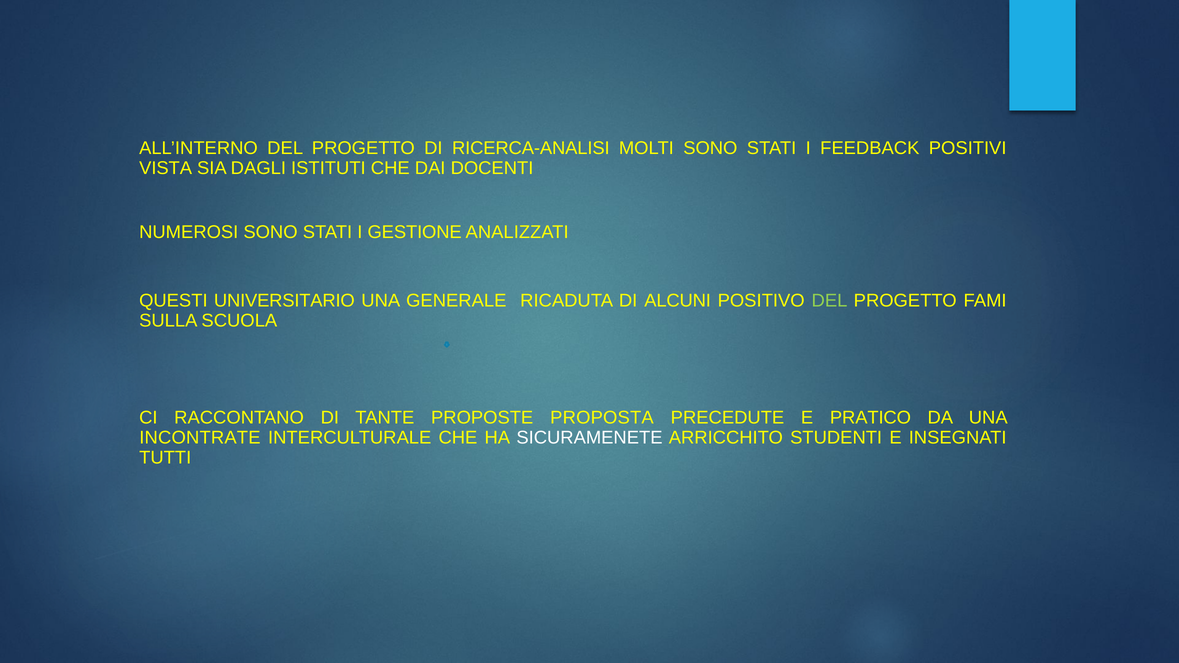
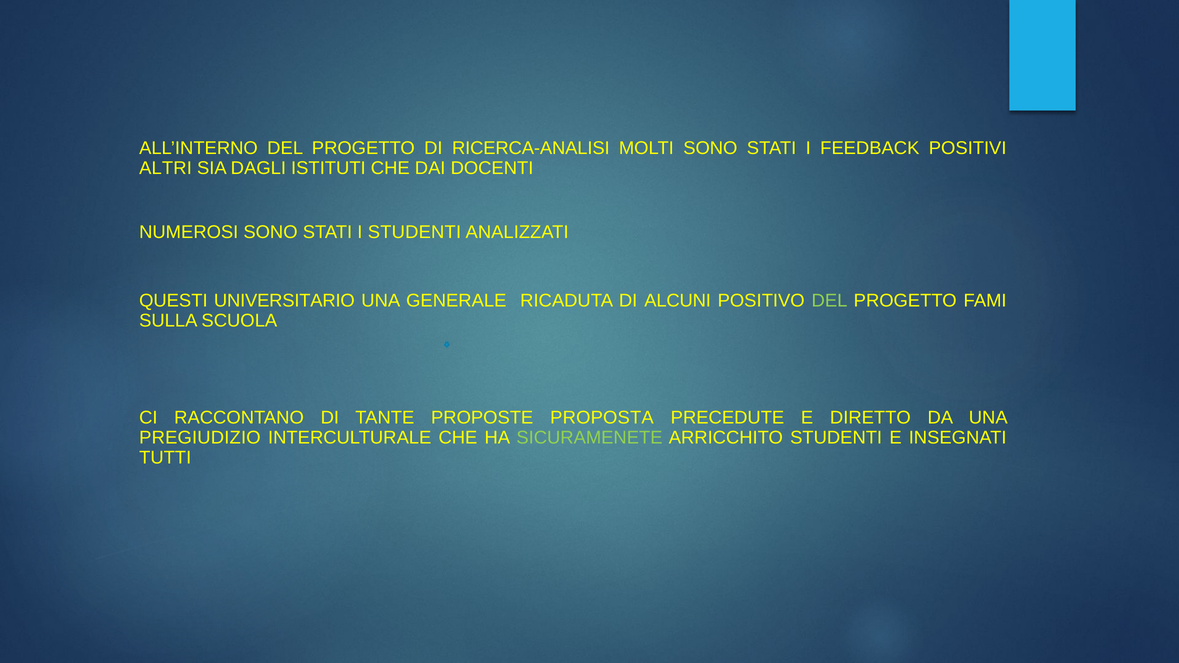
VISTA: VISTA -> ALTRI (166, 168)
I GESTIONE: GESTIONE -> STUDENTI (414, 232)
PRATICO: PRATICO -> DIRETTO (870, 418)
INCONTRATE: INCONTRATE -> PREGIUDIZIO (200, 438)
SICURAMENETE colour: white -> light green (589, 438)
